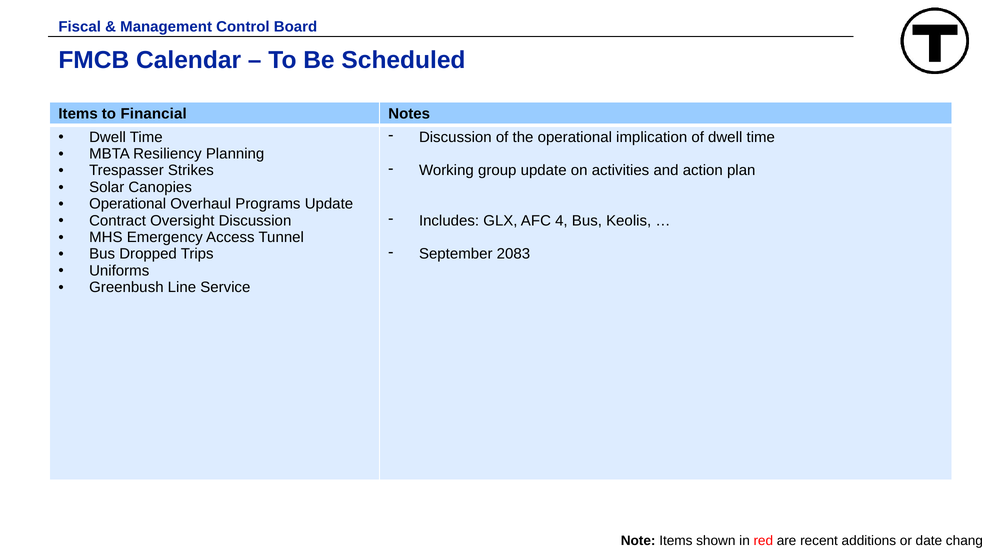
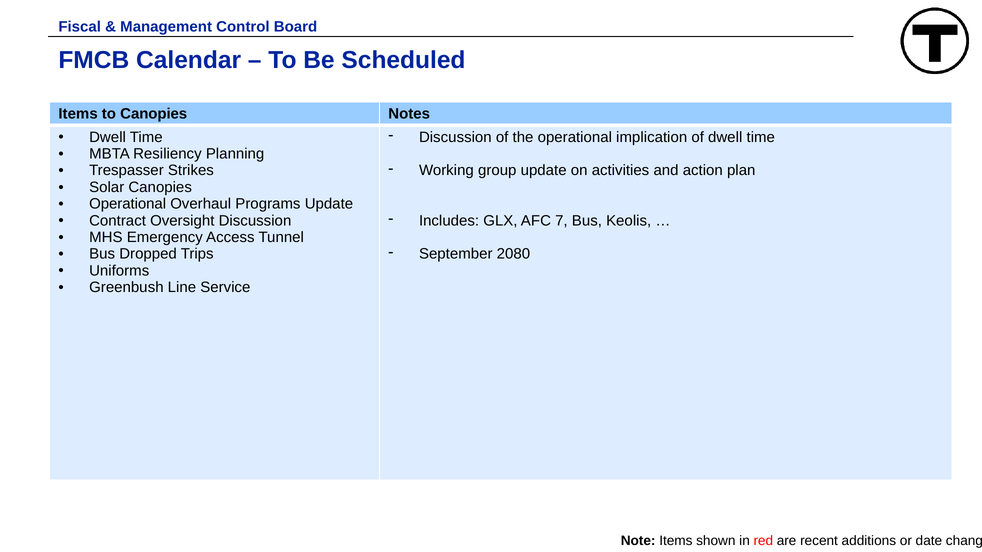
to Financial: Financial -> Canopies (154, 114)
4: 4 -> 7 (561, 221)
2083: 2083 -> 2080 (513, 254)
